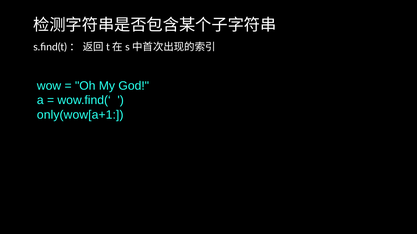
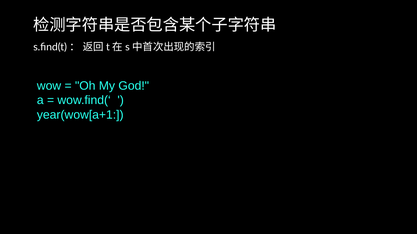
only(wow[a+1: only(wow[a+1 -> year(wow[a+1 (80, 115)
